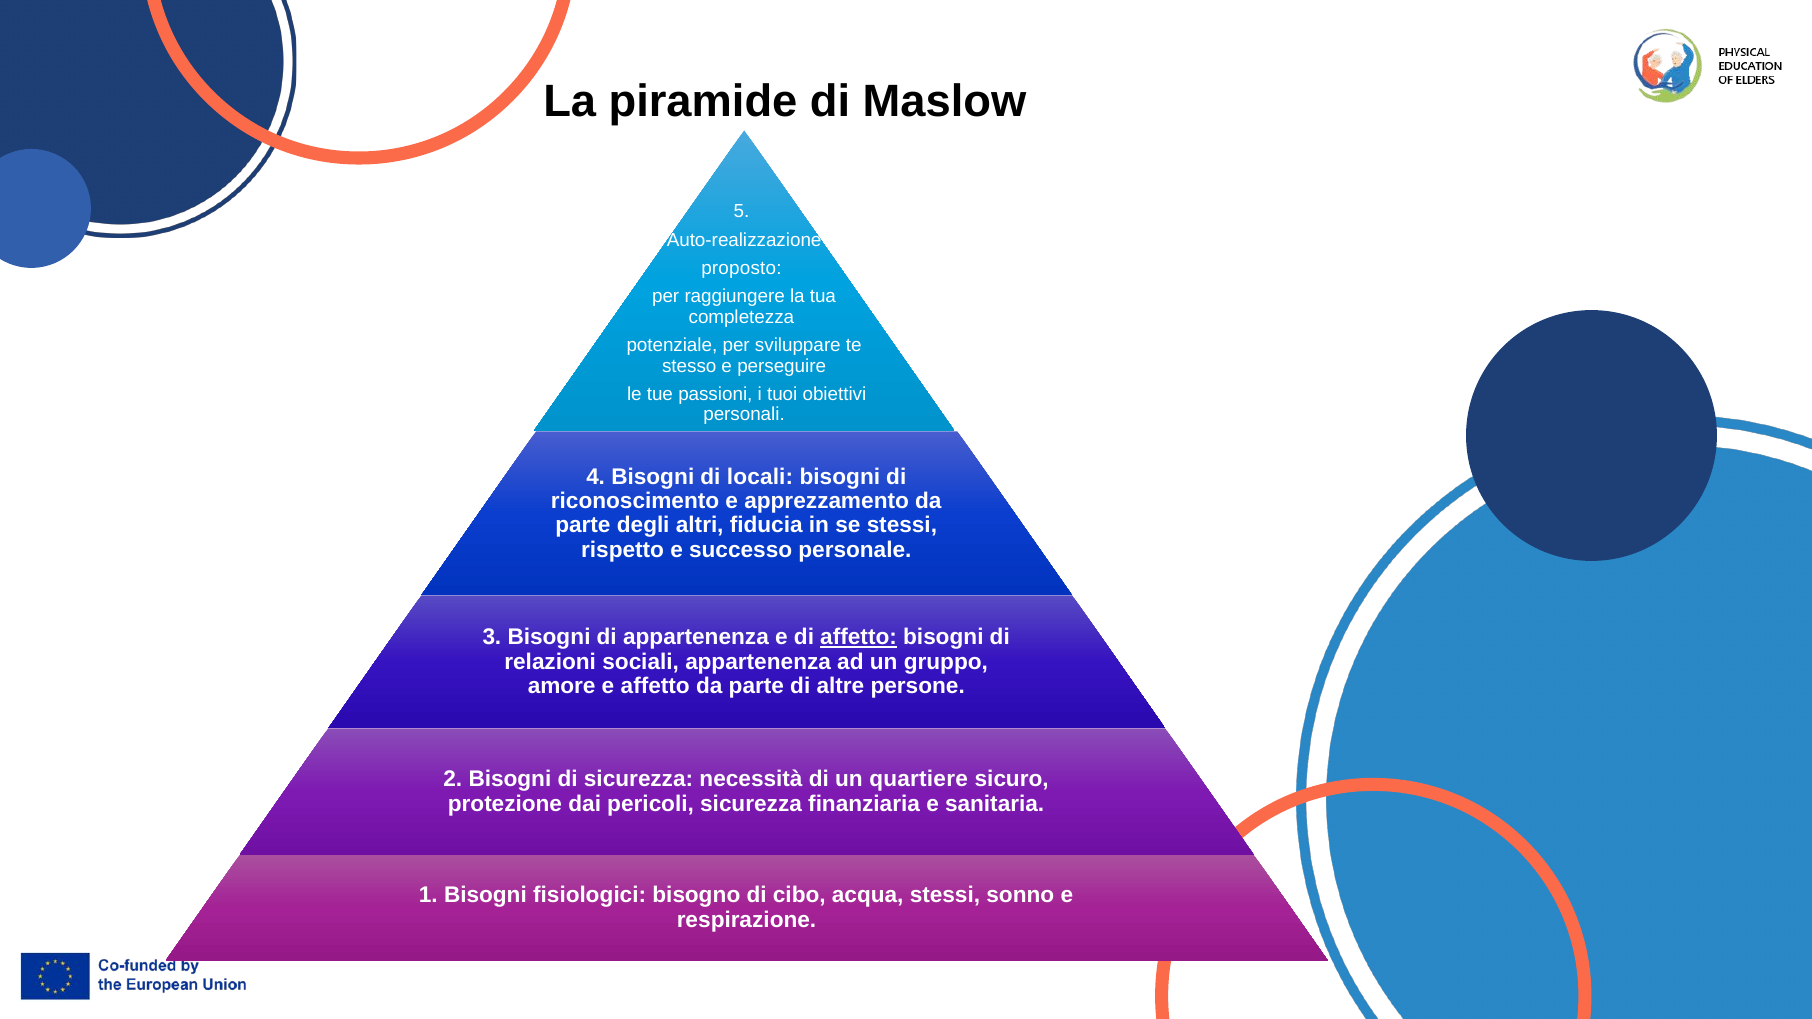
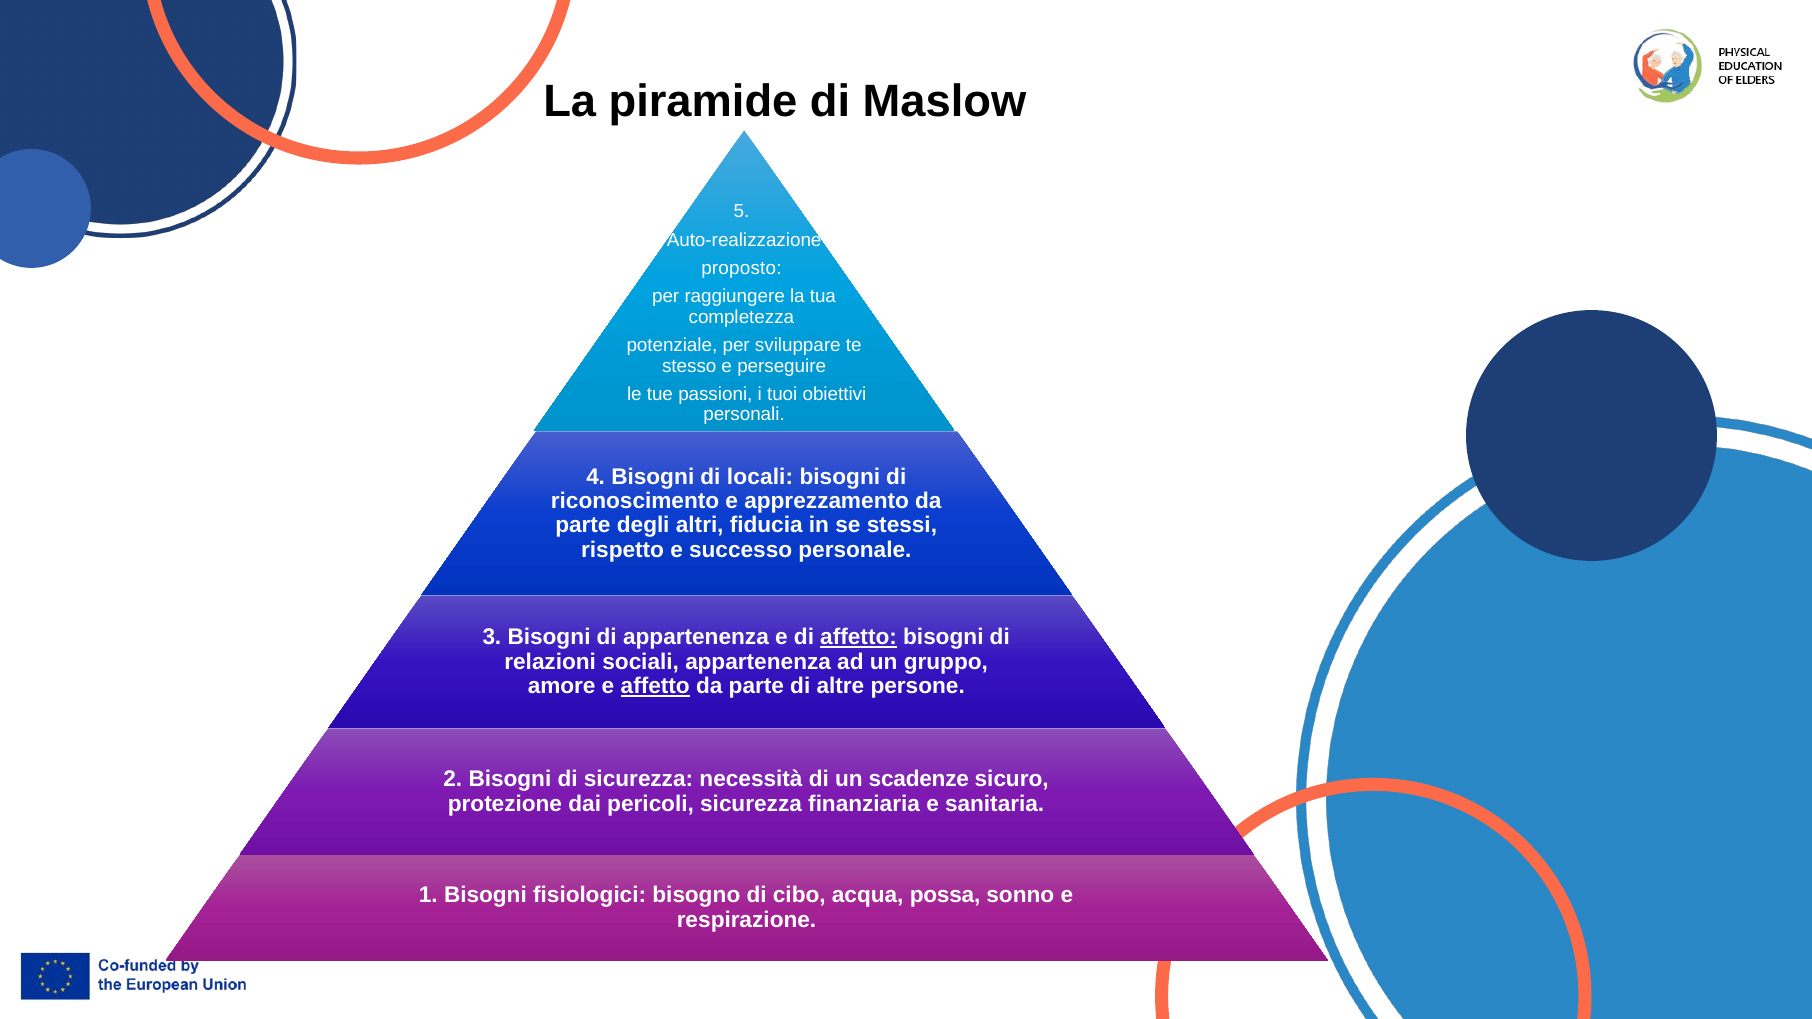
affetto underline: none -> present (655, 686)
quartiere: quartiere -> scadenze (919, 780)
acqua stessi: stessi -> possa (945, 896)
